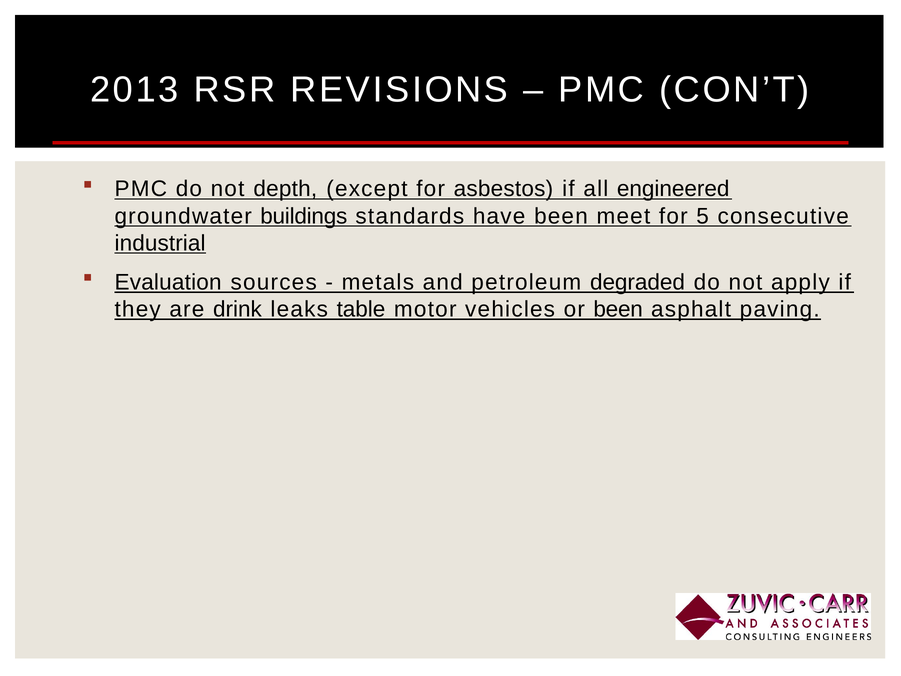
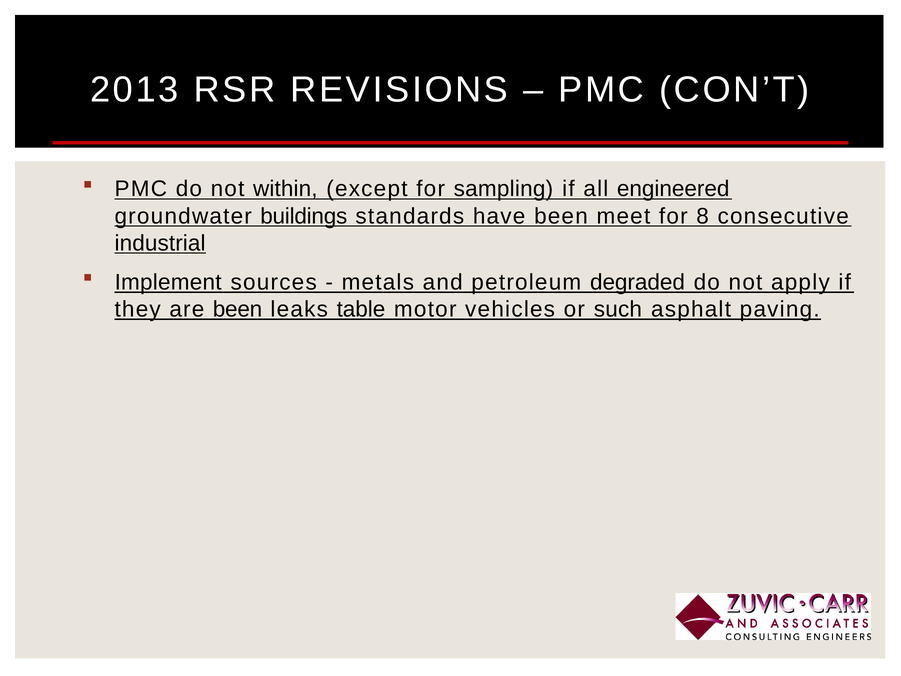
depth: depth -> within (285, 189)
asbestos: asbestos -> sampling (503, 189)
5: 5 -> 8 (703, 216)
Evaluation: Evaluation -> Implement (168, 282)
are drink: drink -> been (238, 309)
or been: been -> such (618, 309)
